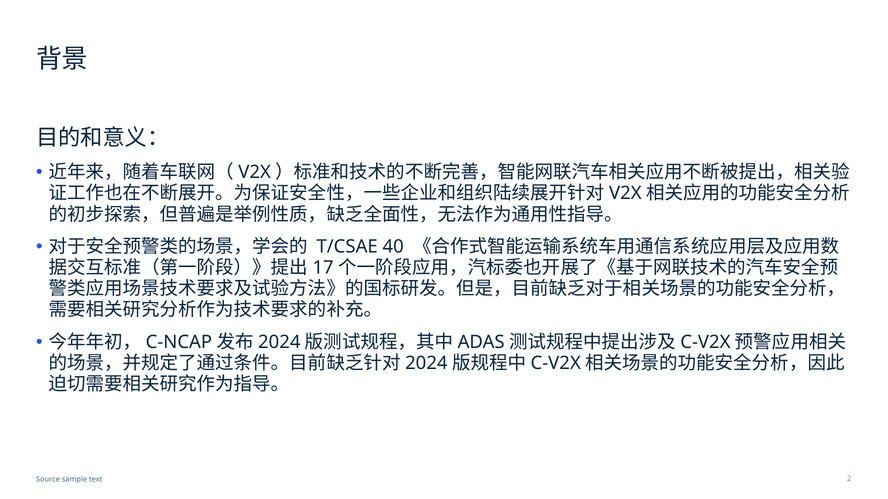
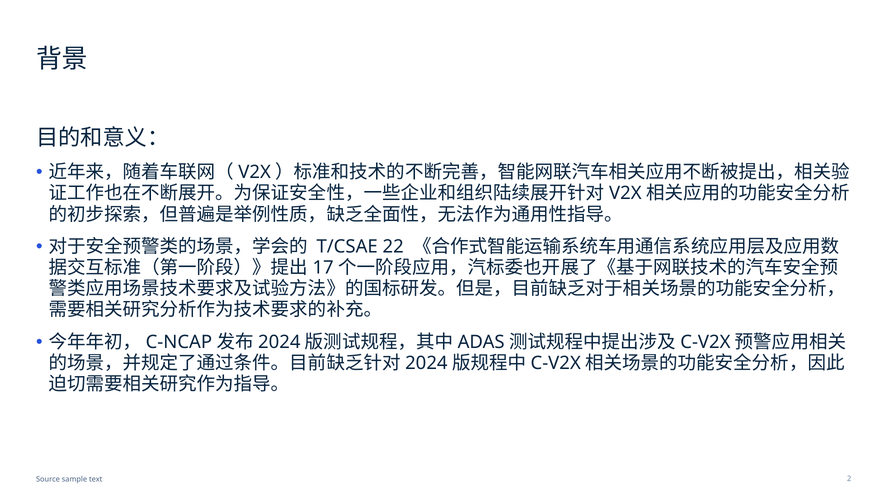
40: 40 -> 22 (393, 247)
